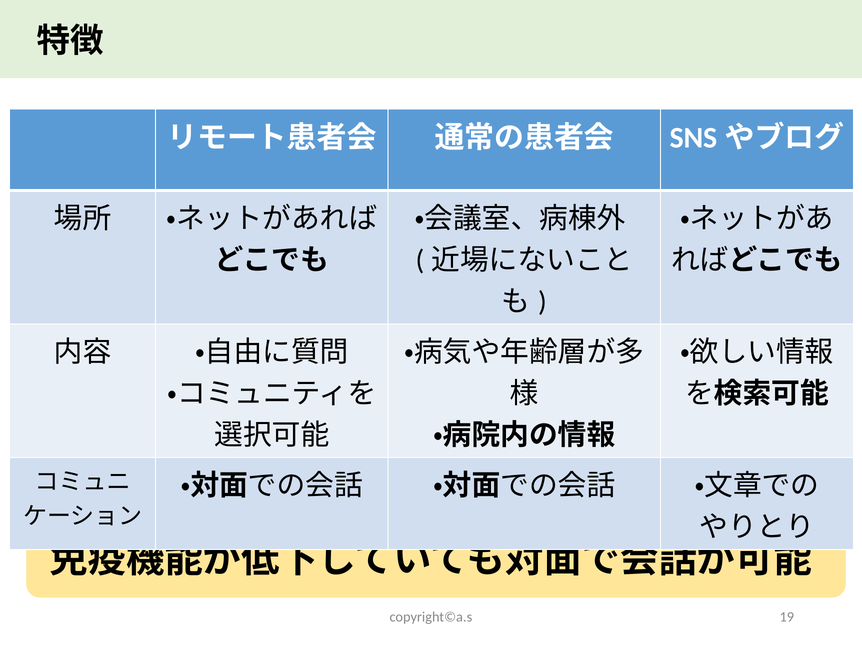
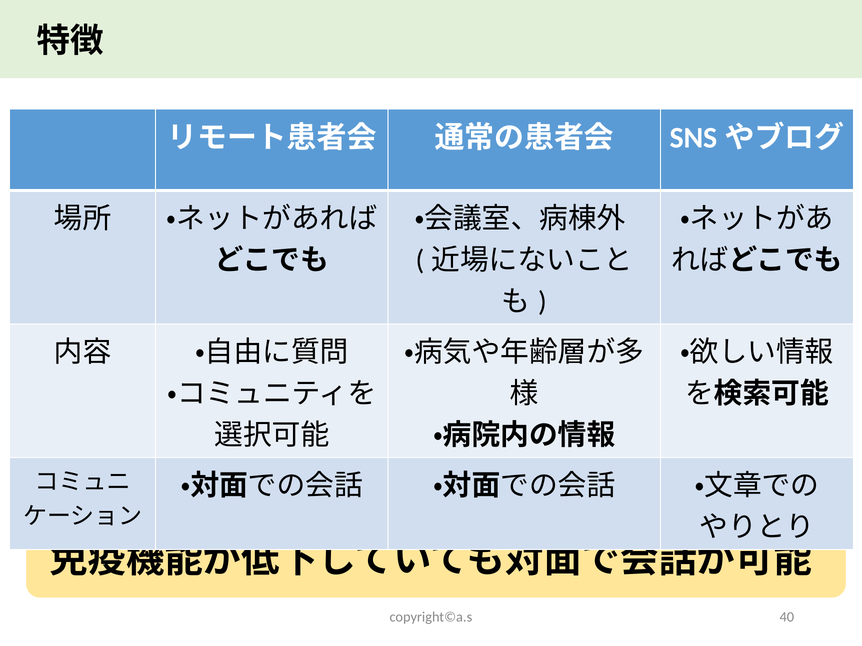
19: 19 -> 40 (787, 617)
